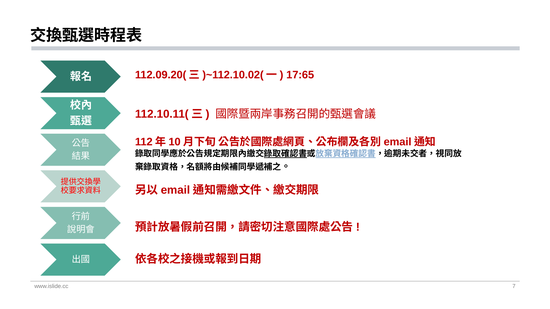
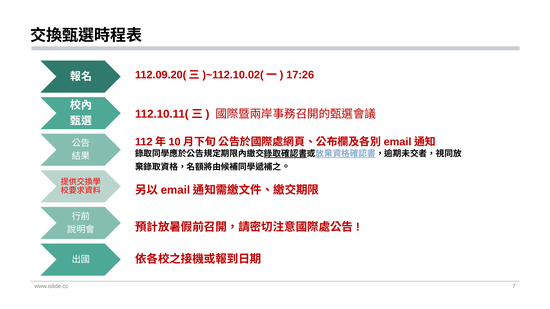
17:65: 17:65 -> 17:26 (300, 75)
